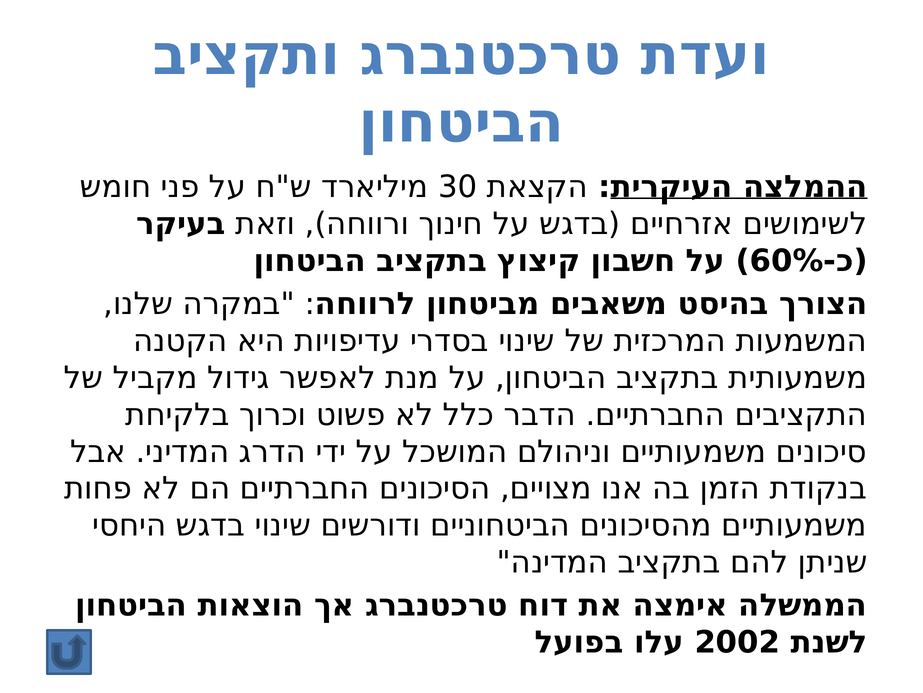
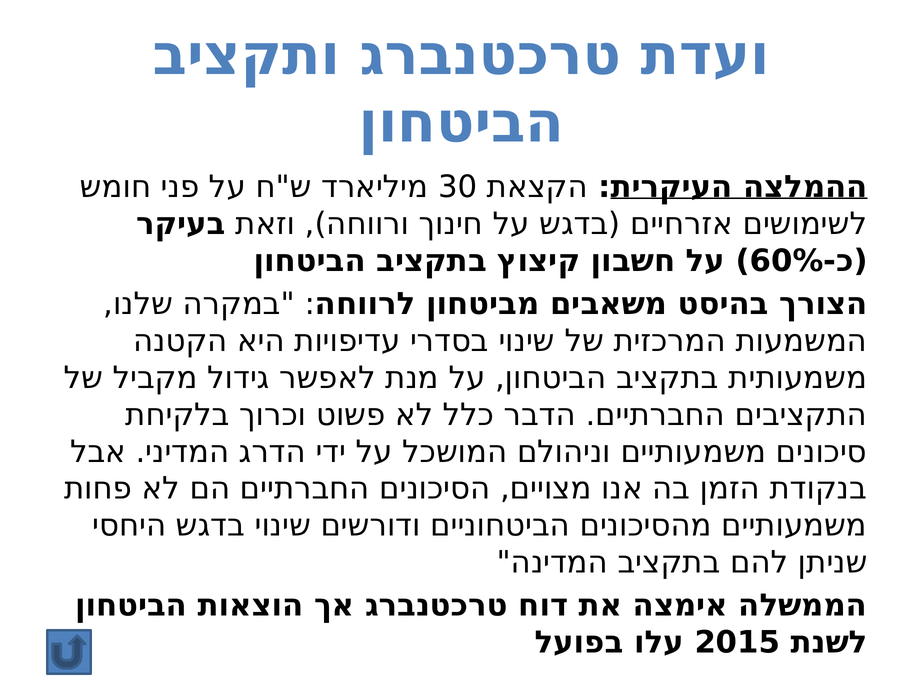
2002: 2002 -> 2015 (737, 642)
